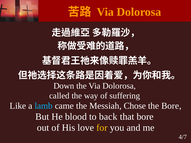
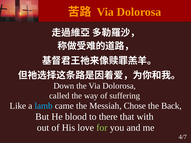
the Bore: Bore -> Back (171, 106)
back: back -> there (108, 117)
that bore: bore -> with (145, 117)
for colour: yellow -> light green (102, 128)
